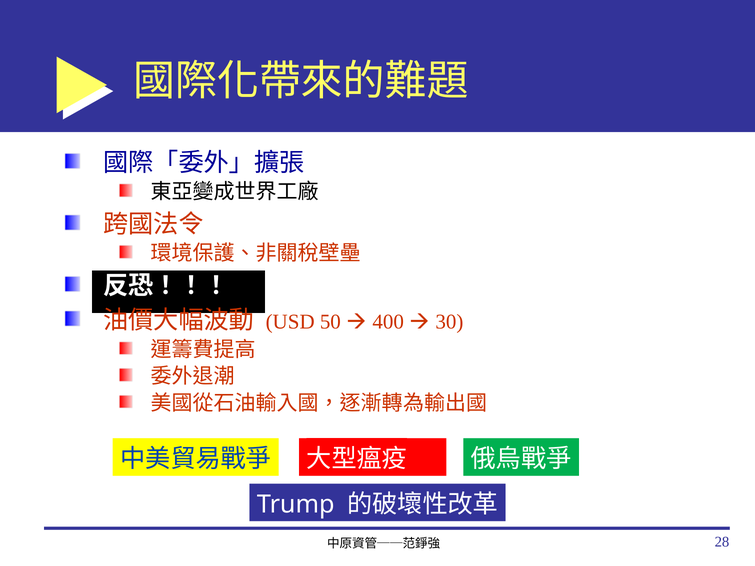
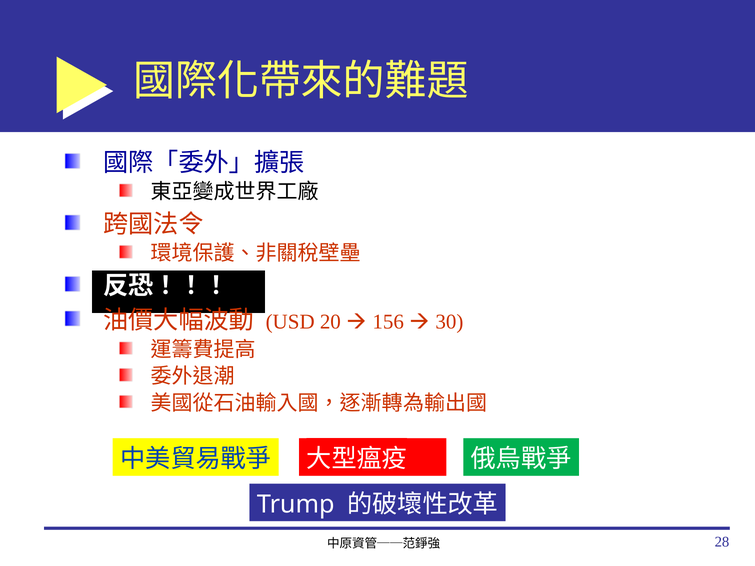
50: 50 -> 20 (330, 322)
400: 400 -> 156 (388, 322)
